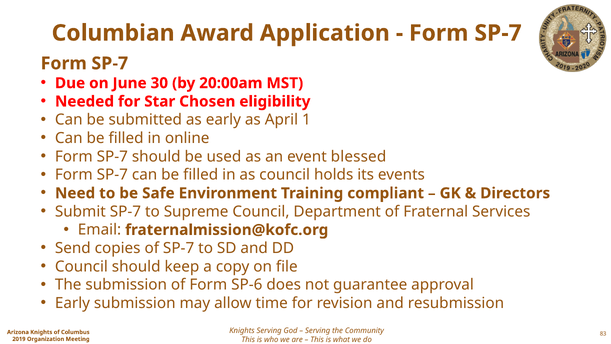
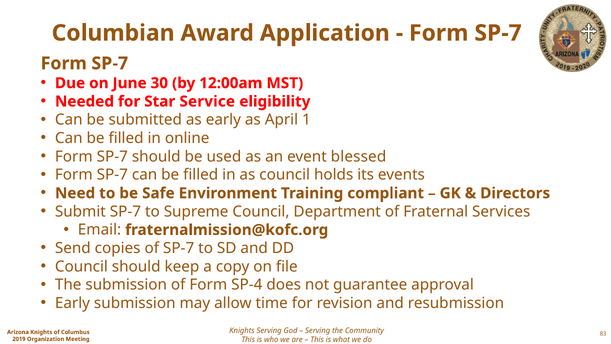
20:00am: 20:00am -> 12:00am (231, 83)
Chosen: Chosen -> Service (207, 101)
SP-6: SP-6 -> SP-4 (247, 285)
